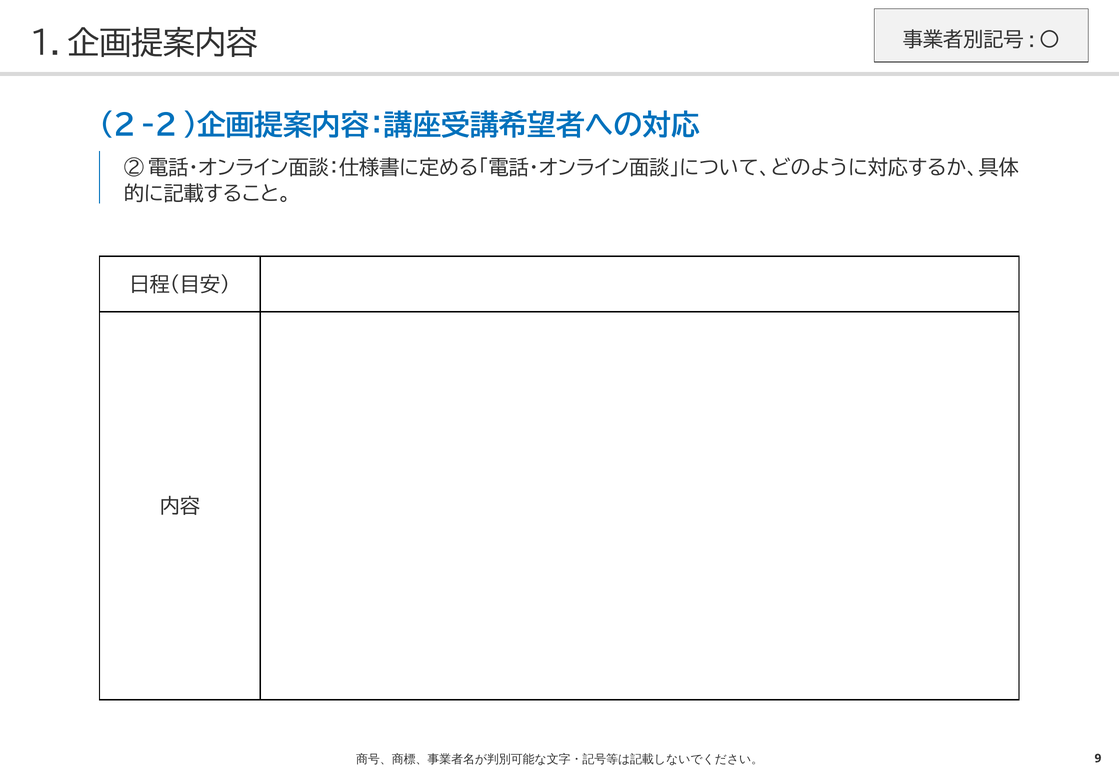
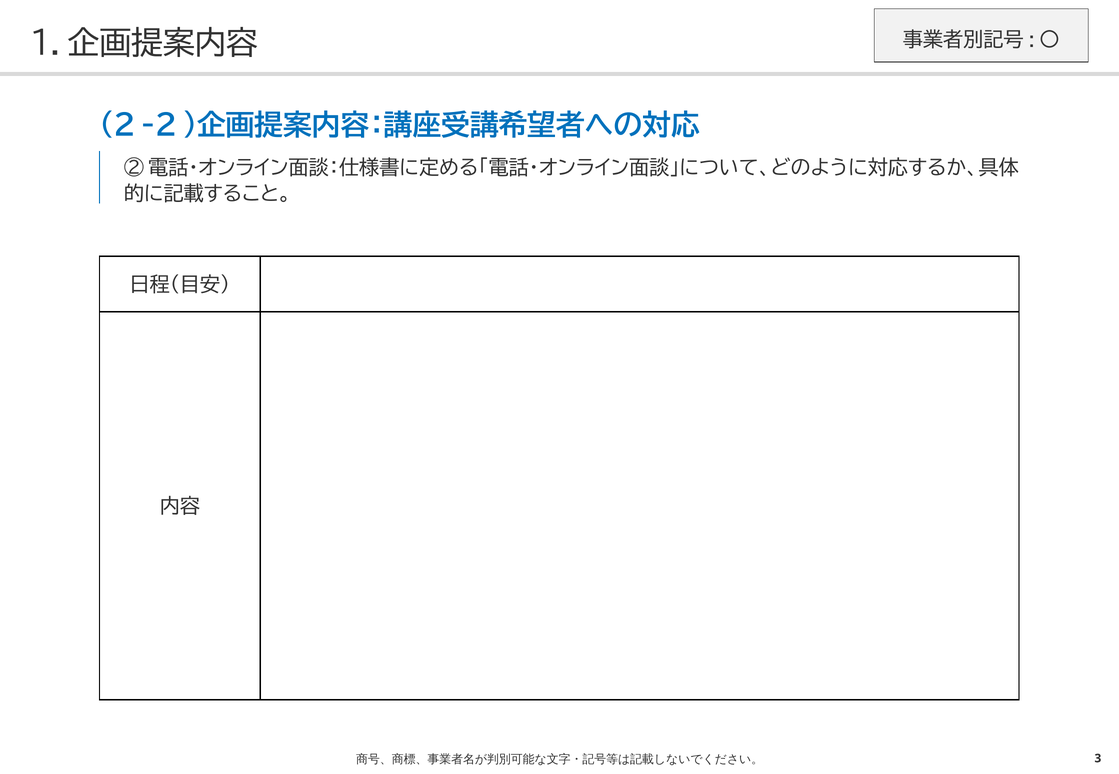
9: 9 -> 3 (1098, 759)
